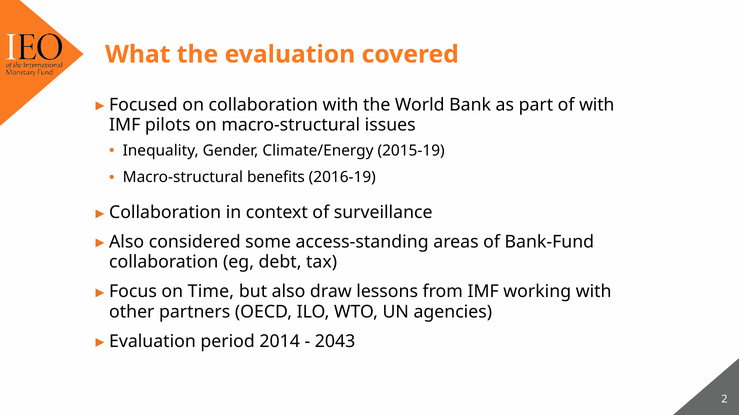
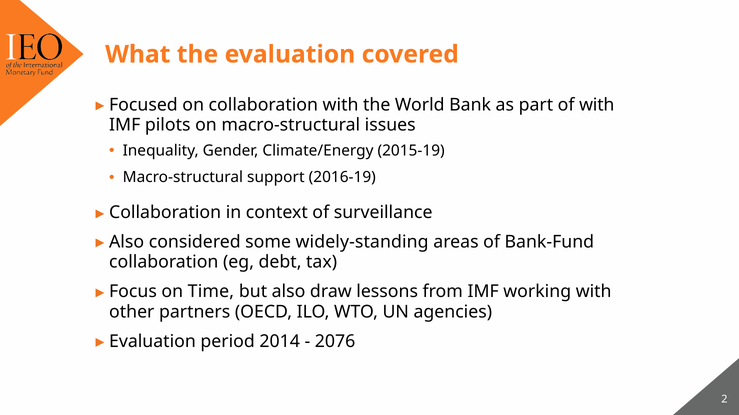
benefits: benefits -> support (276, 178)
access-standing: access-standing -> widely-standing (362, 242)
2043: 2043 -> 2076 (335, 342)
